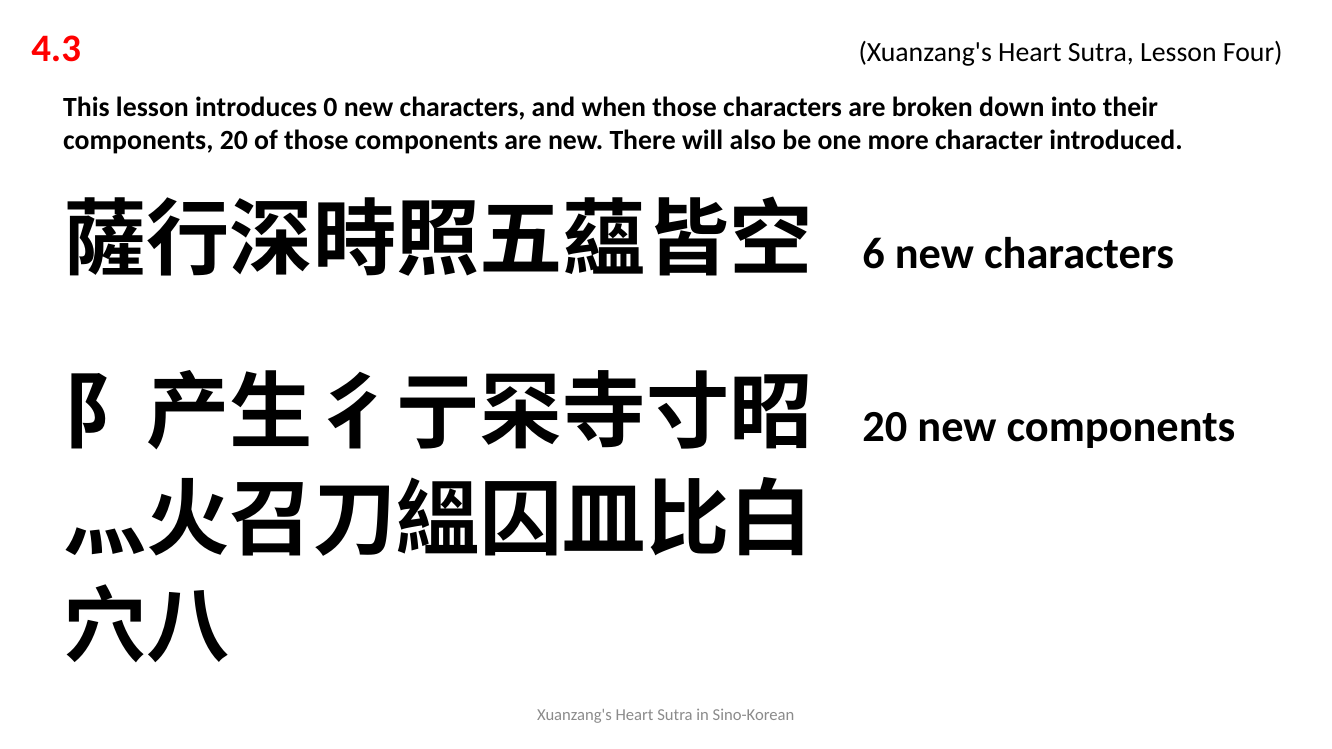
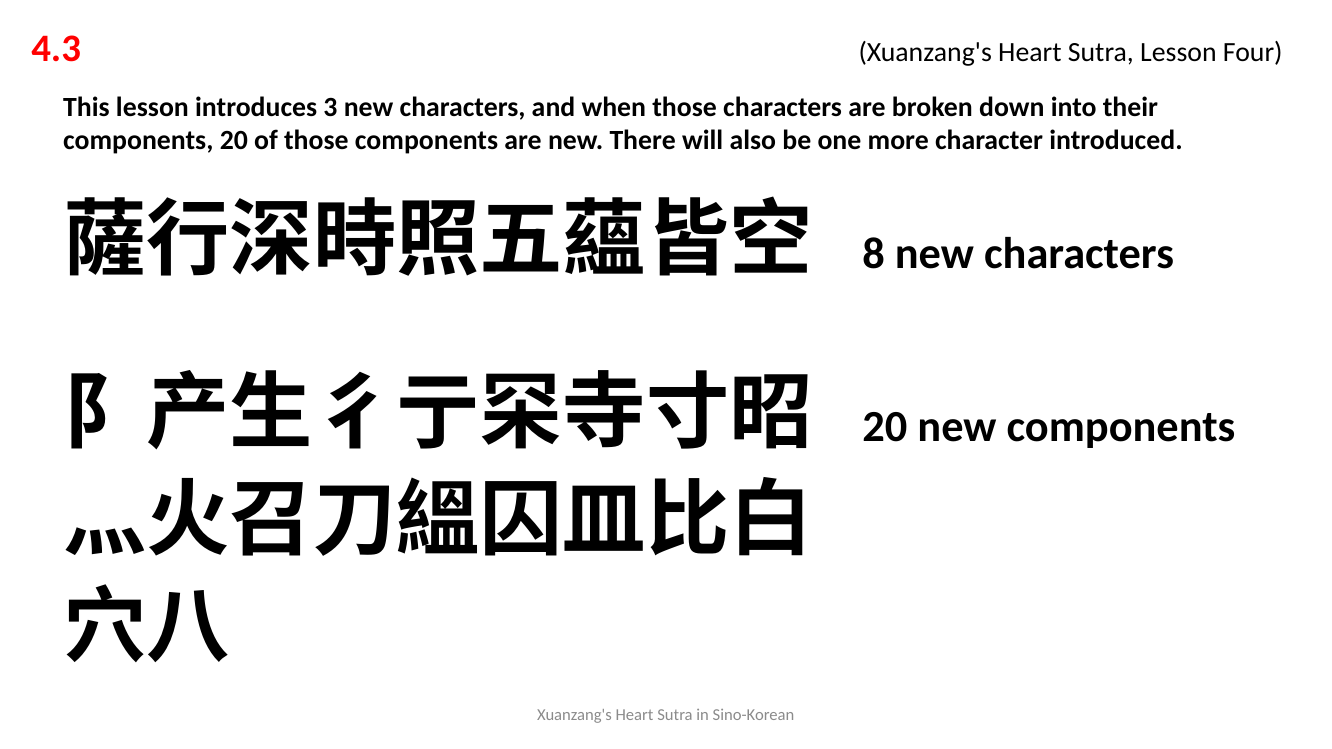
0: 0 -> 3 (330, 107)
6: 6 -> 8 (874, 254)
